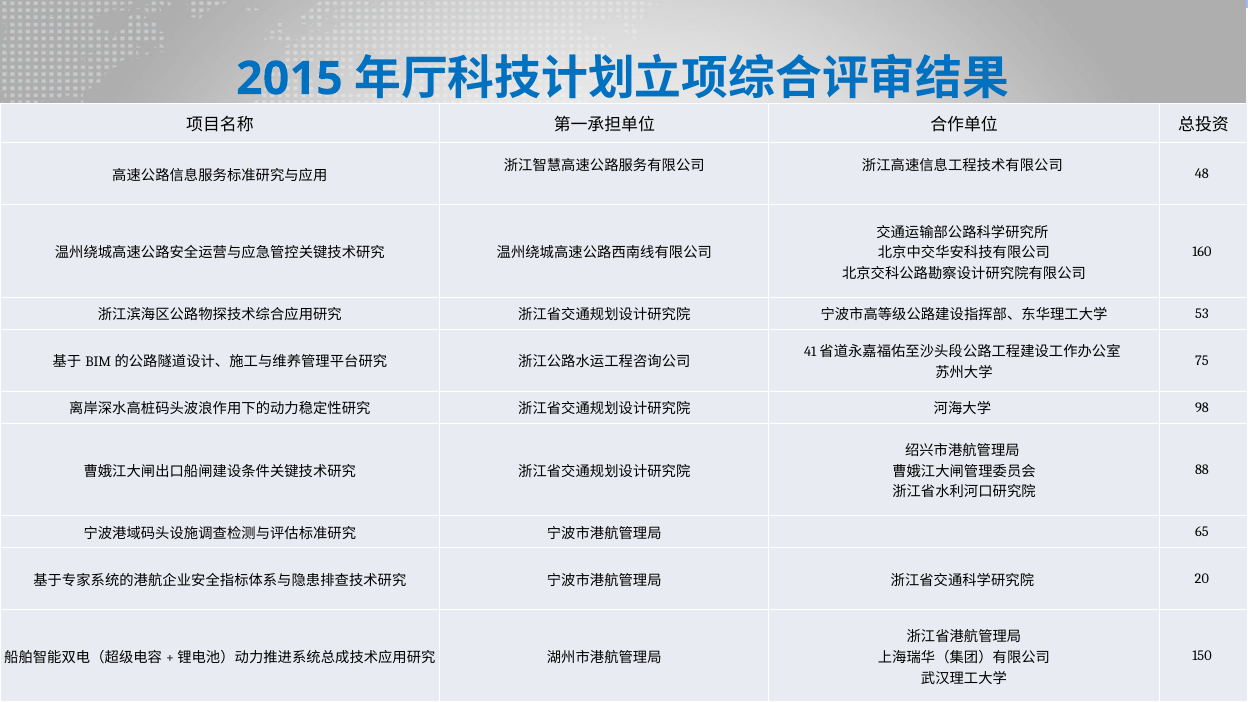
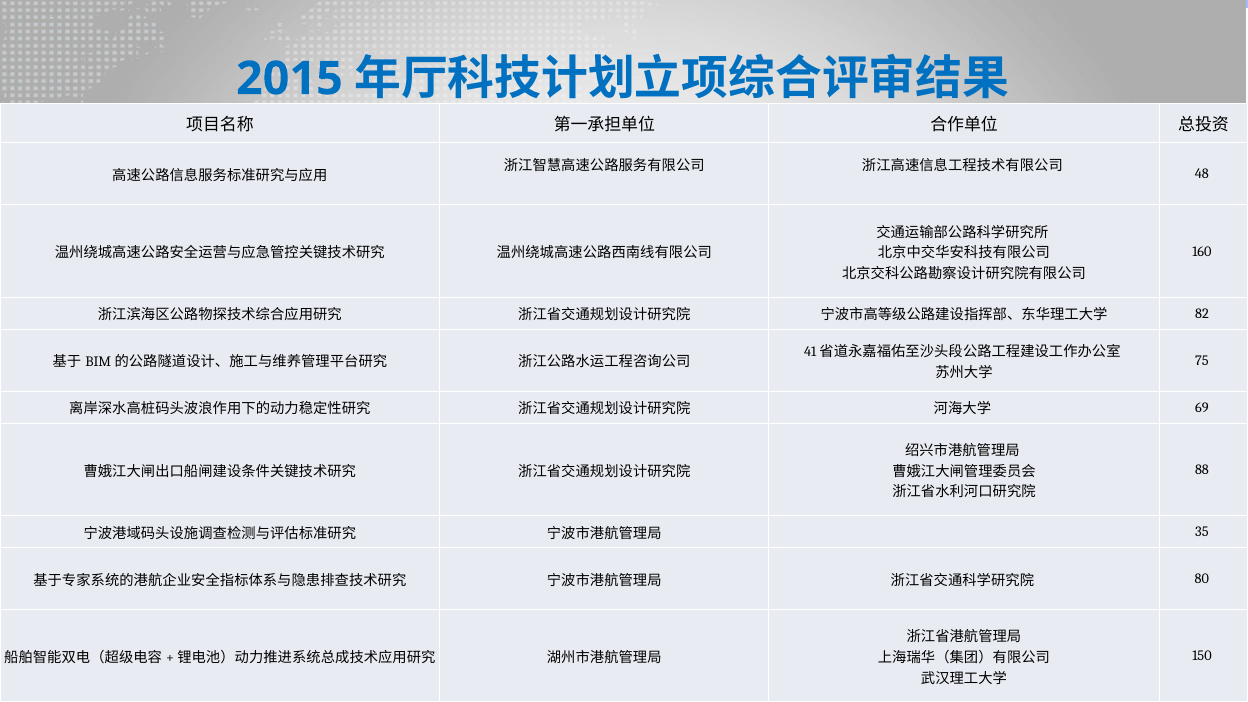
53: 53 -> 82 (1202, 314)
98: 98 -> 69 (1202, 408)
65: 65 -> 35 (1202, 532)
20: 20 -> 80 (1202, 579)
